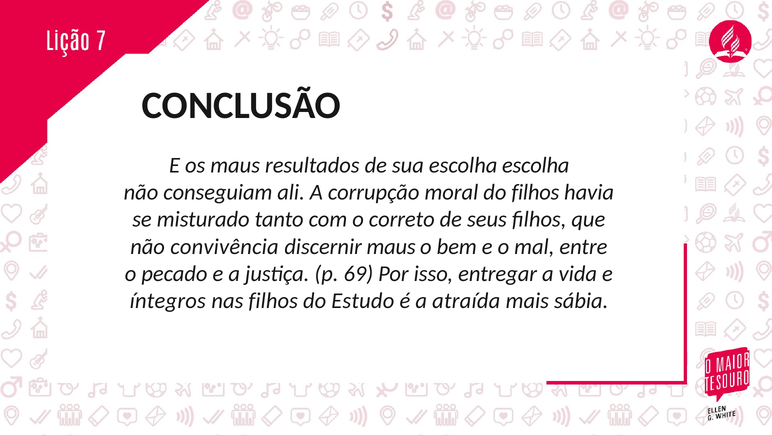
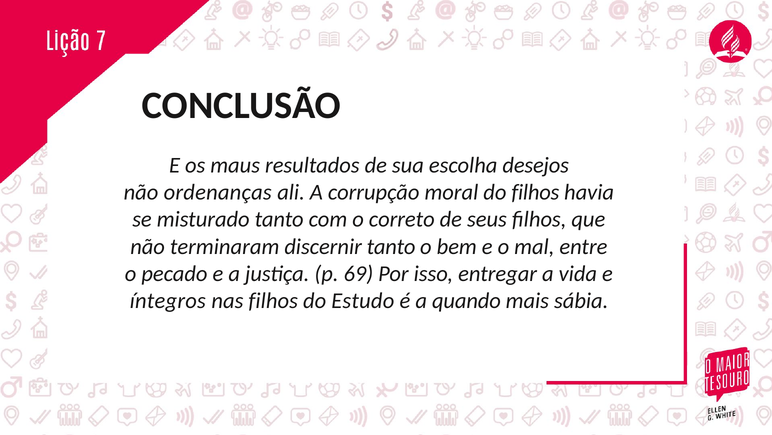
escolha escolha: escolha -> desejos (536, 165)
conseguiam: conseguiam -> ordenanças (218, 192)
convivência: convivência -> terminaram (225, 246)
discernir maus: maus -> tanto (391, 246)
atraída: atraída -> quando (466, 300)
